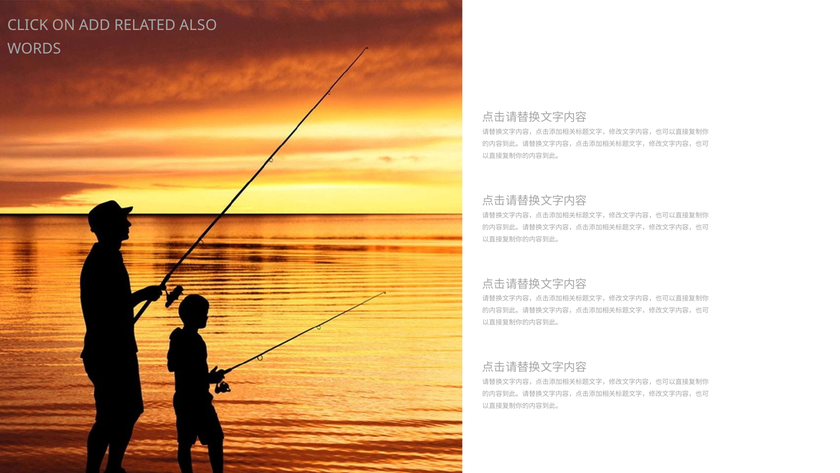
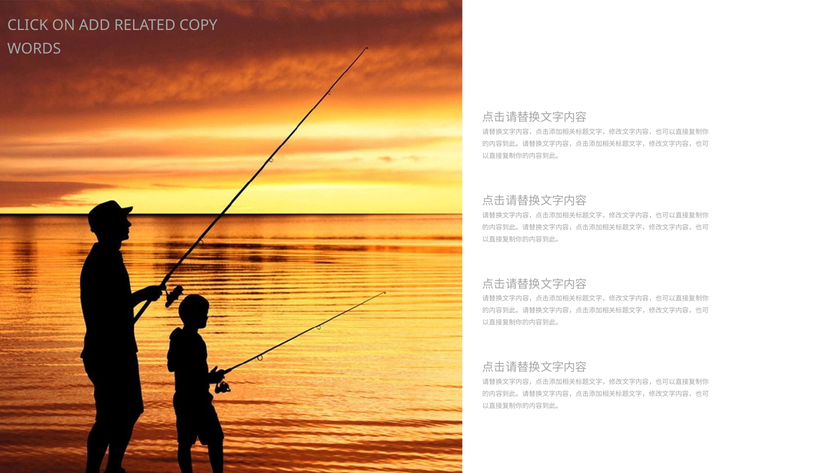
ALSO: ALSO -> COPY (198, 26)
